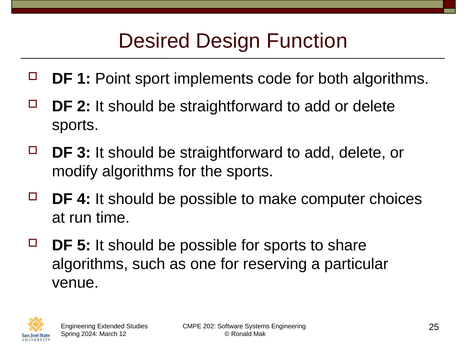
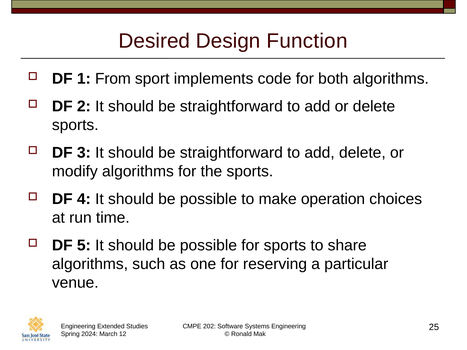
Point: Point -> From (113, 79)
computer: computer -> operation (333, 199)
